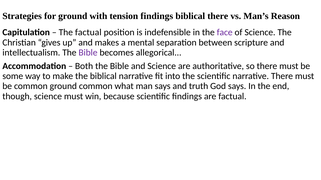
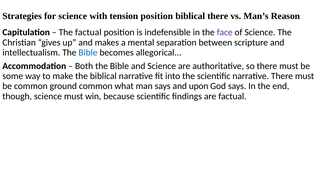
for ground: ground -> science (73, 16)
tension findings: findings -> position (157, 16)
Bible colour: purple -> blue (88, 53)
truth: truth -> upon (199, 86)
